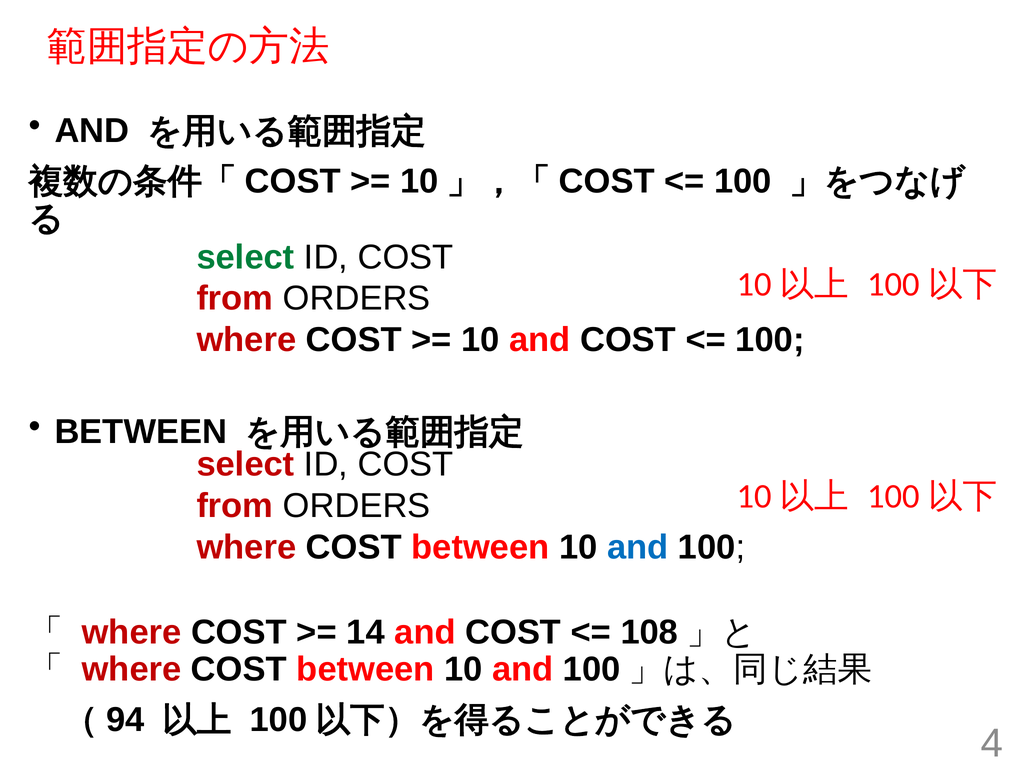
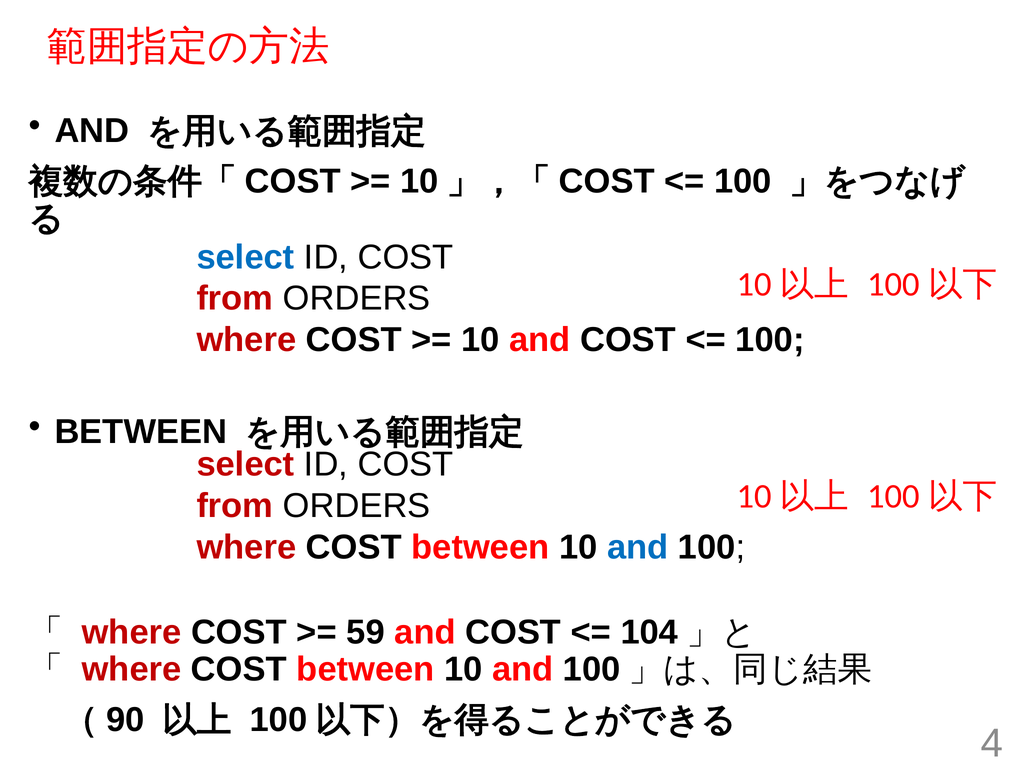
select colour: green -> blue (245, 257)
14: 14 -> 59 (366, 632)
108: 108 -> 104 (649, 632)
94: 94 -> 90 (125, 720)
